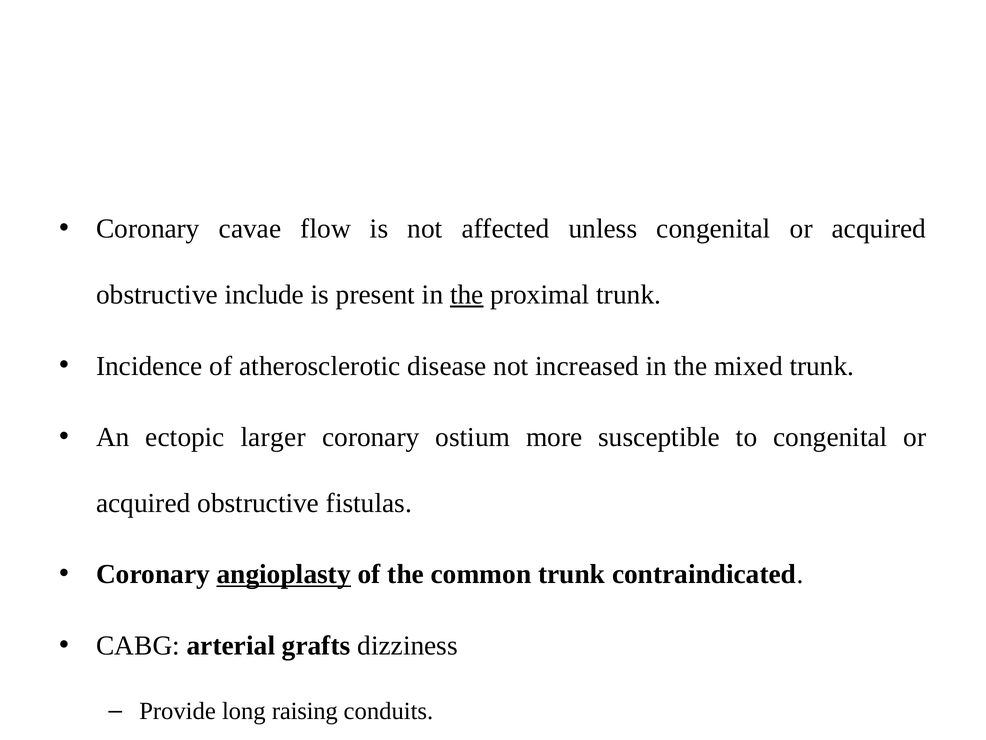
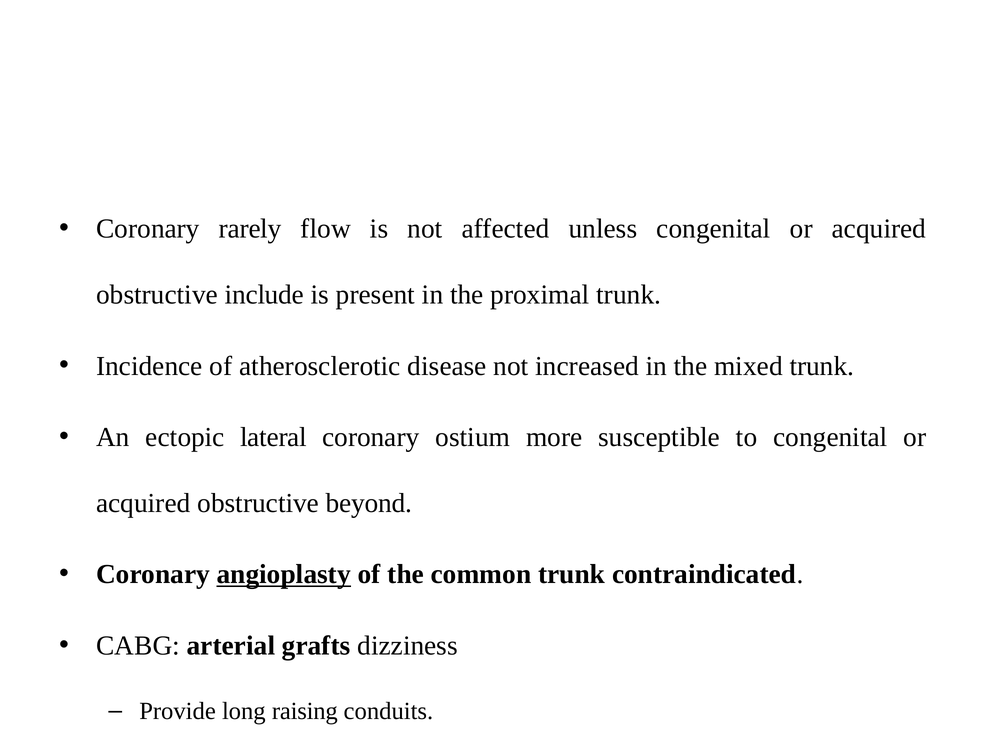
cavae: cavae -> rarely (250, 229)
the underline: present -> none (467, 294)
larger: larger -> lateral (274, 437)
fistulas: fistulas -> beyond (369, 503)
